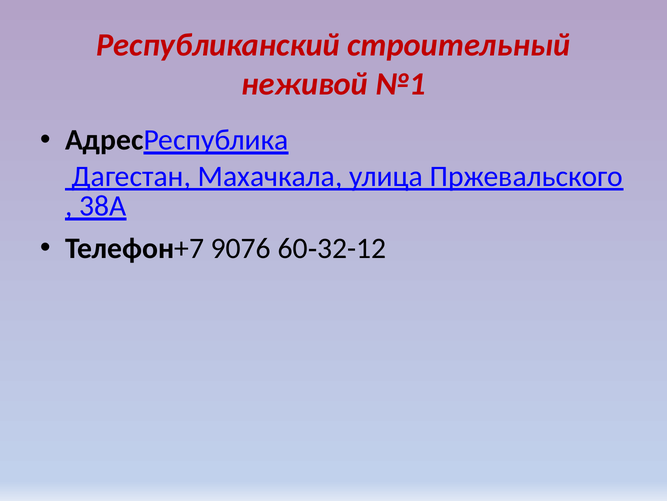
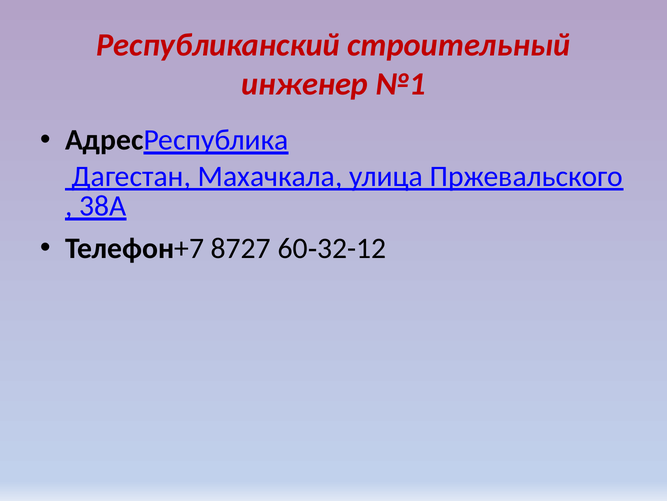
неживой: неживой -> инженер (305, 84)
9076: 9076 -> 8727 (241, 248)
